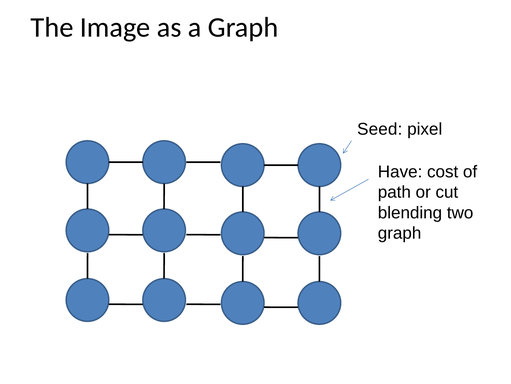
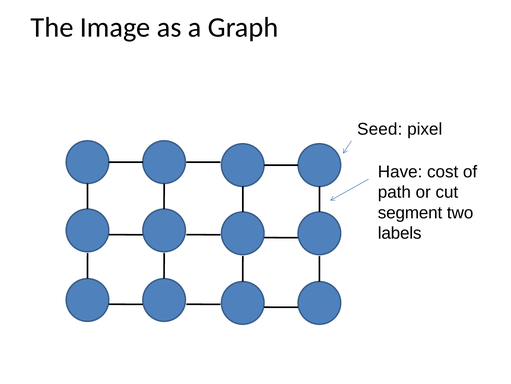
blending: blending -> segment (410, 212)
graph: graph -> labels (400, 233)
